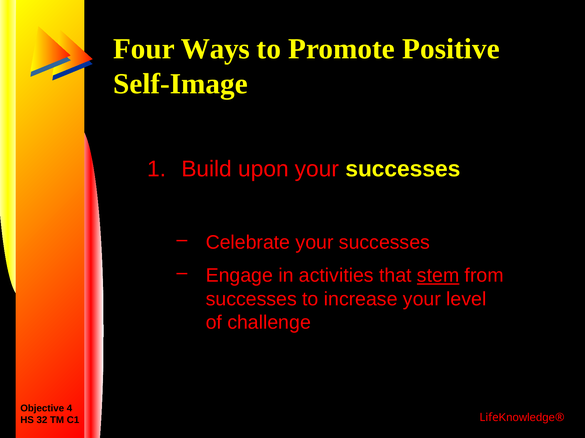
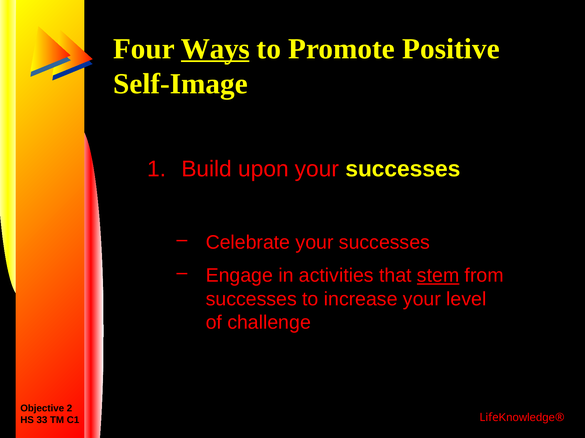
Ways underline: none -> present (215, 49)
4: 4 -> 2 (69, 409)
32: 32 -> 33 (42, 421)
